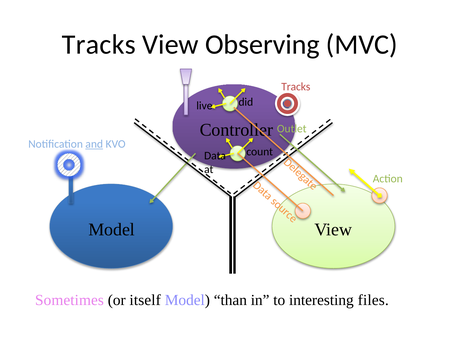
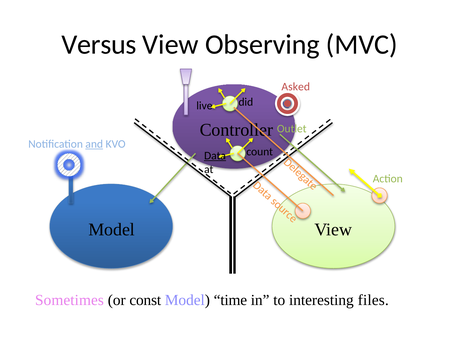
Tracks: Tracks -> Versus (99, 45)
Tracks: Tracks -> Asked (296, 87)
Data underline: none -> present (215, 156)
itself: itself -> const (145, 300)
than: than -> time (230, 300)
